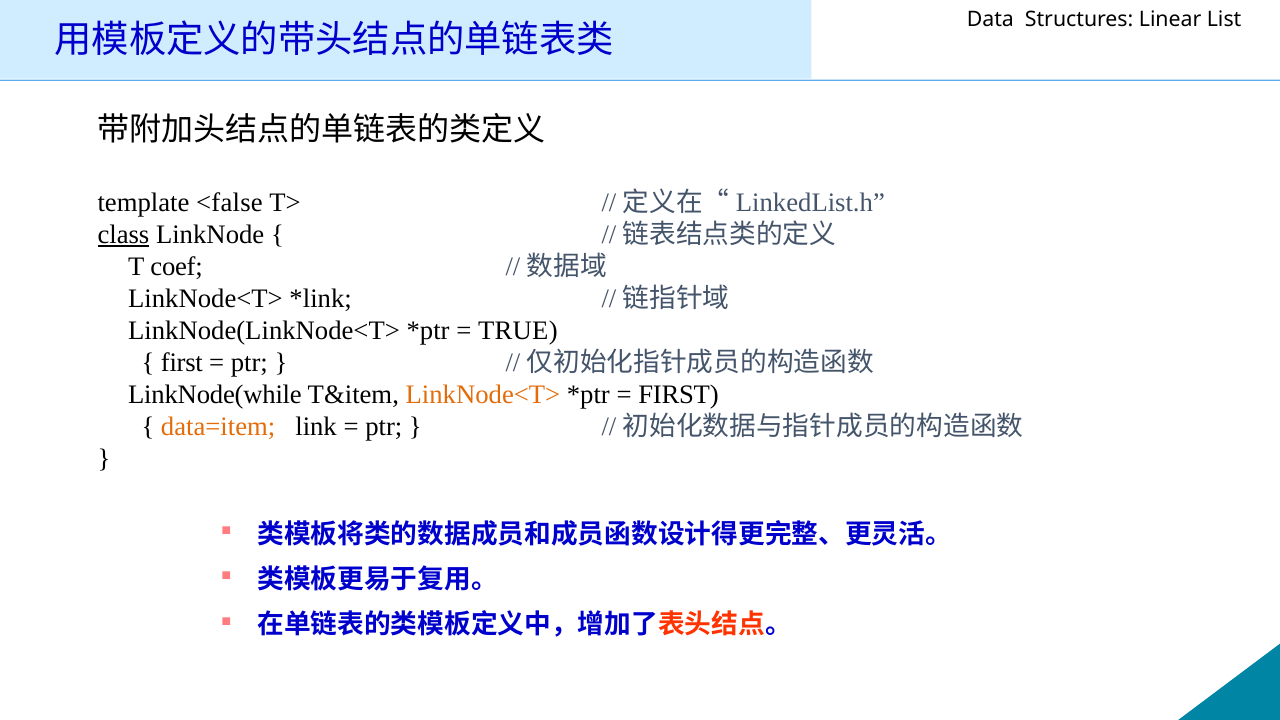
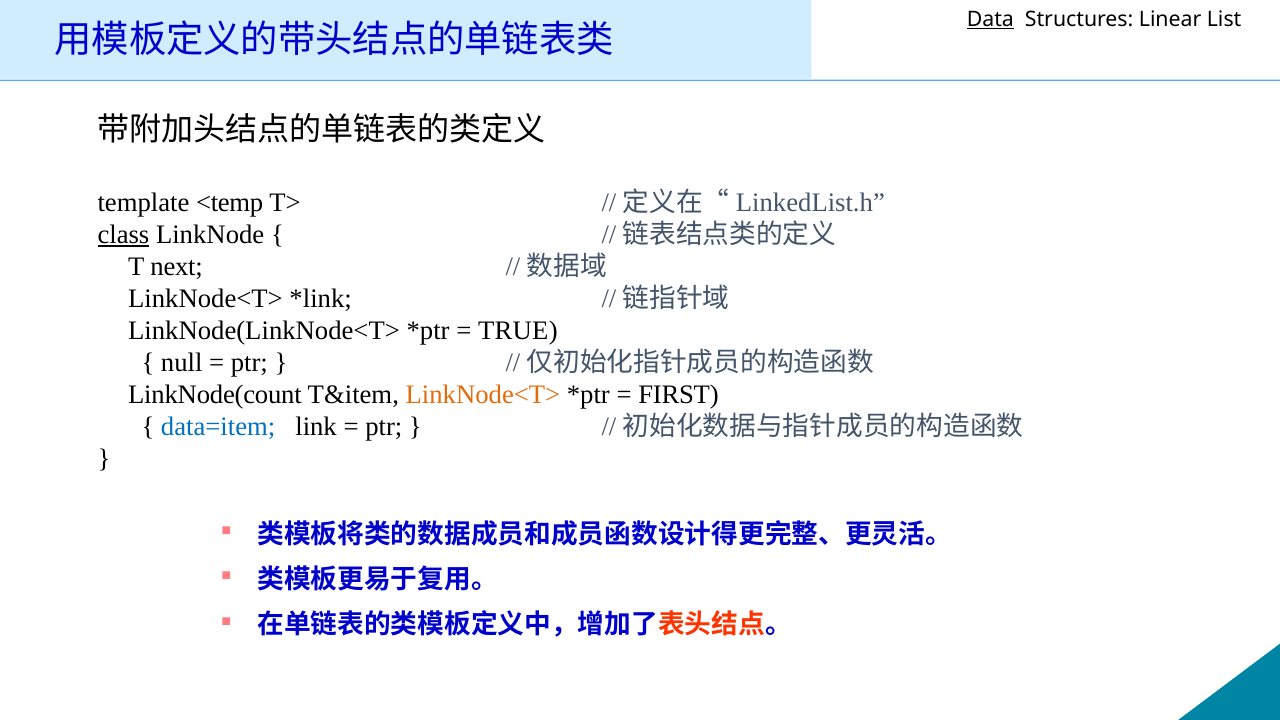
Data underline: none -> present (990, 20)
<false: <false -> <temp (230, 203)
coef: coef -> next (177, 267)
first: first -> null (182, 363)
LinkNode(while: LinkNode(while -> LinkNode(count (215, 395)
data=item colour: orange -> blue (218, 427)
